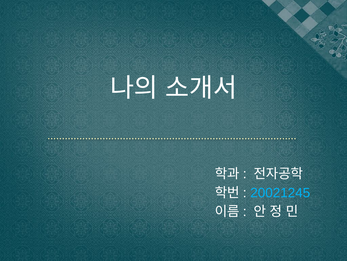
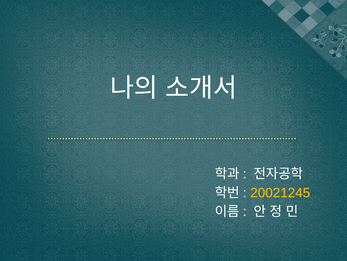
20021245 colour: light blue -> yellow (280, 192)
